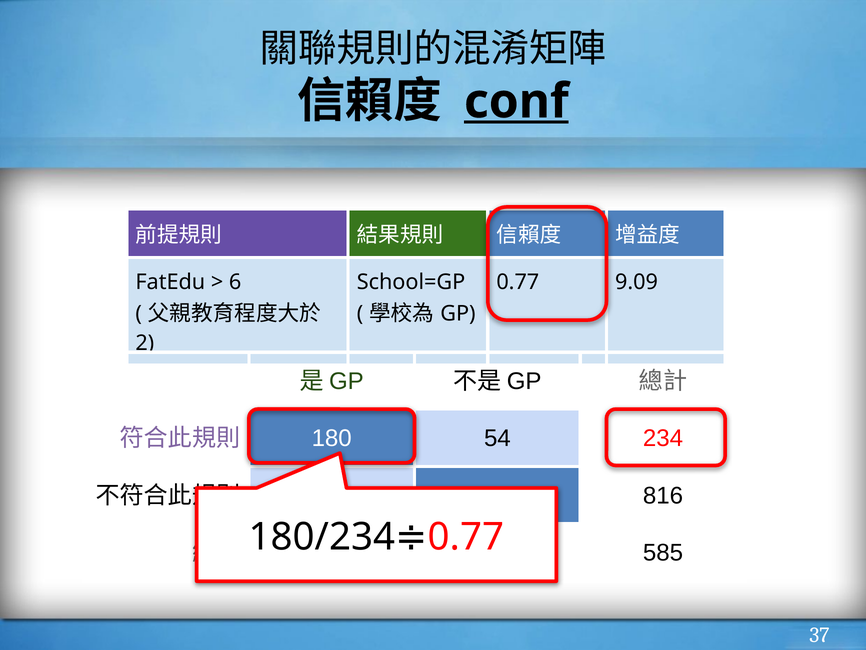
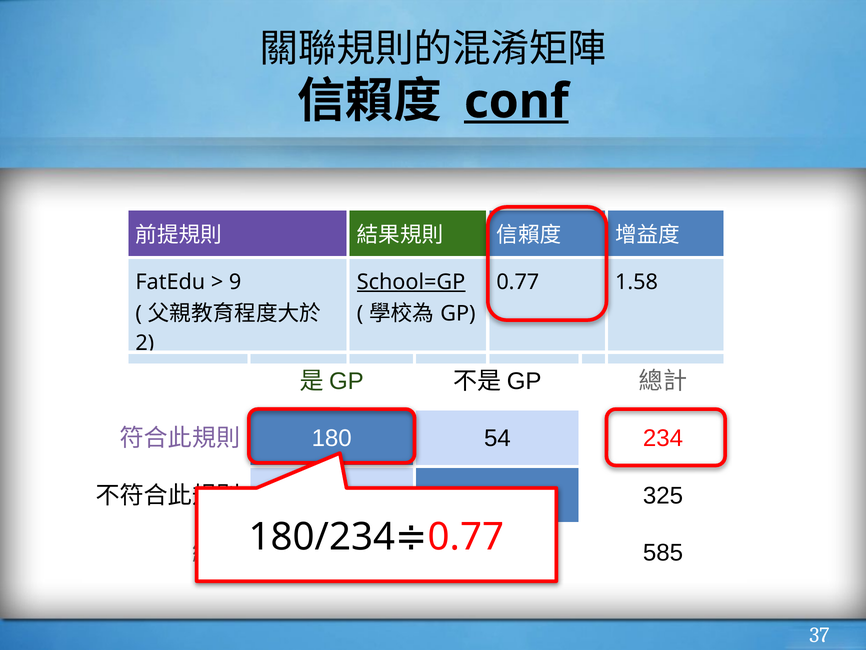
6: 6 -> 9 (235, 282)
School=GP underline: none -> present (411, 282)
9.09: 9.09 -> 1.58 (637, 282)
816: 816 -> 325 (663, 495)
